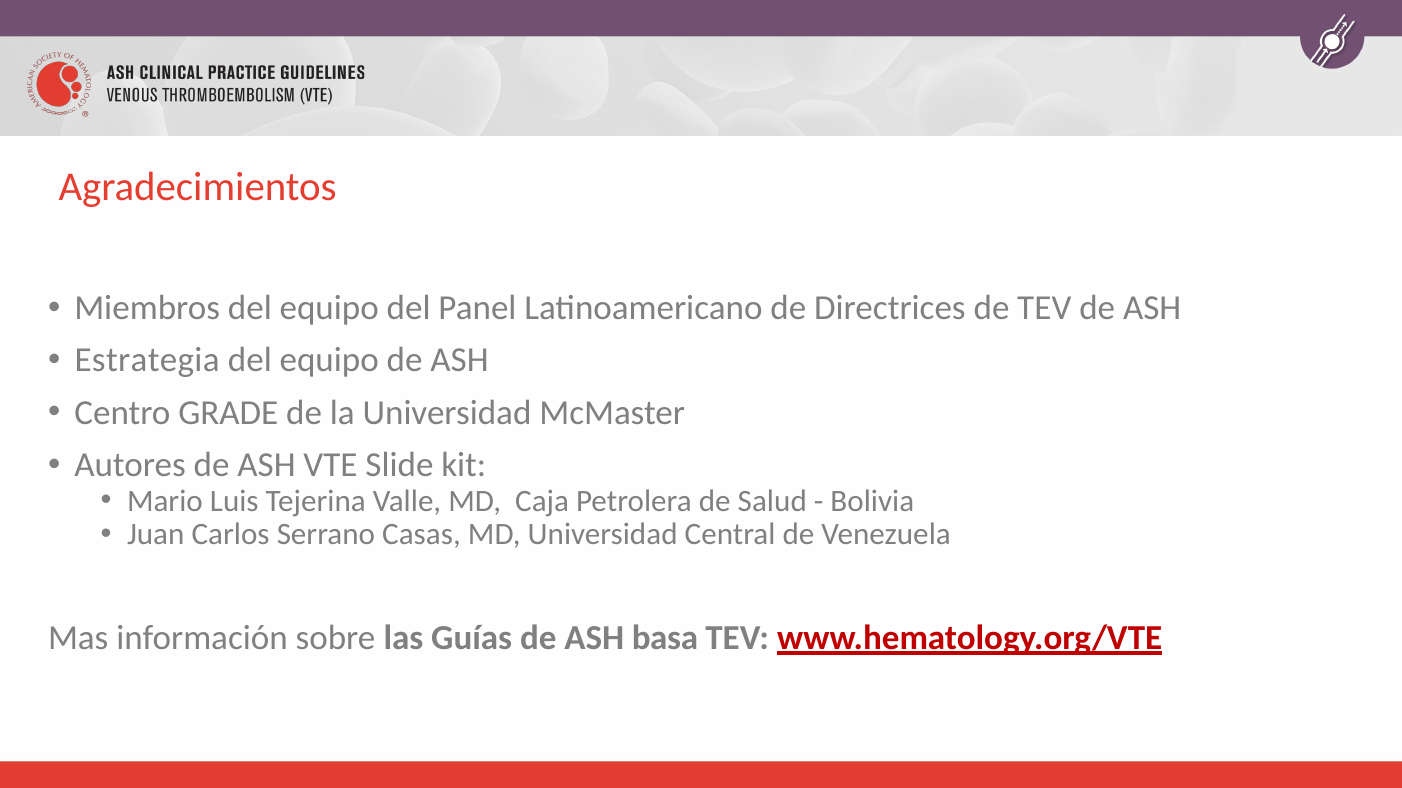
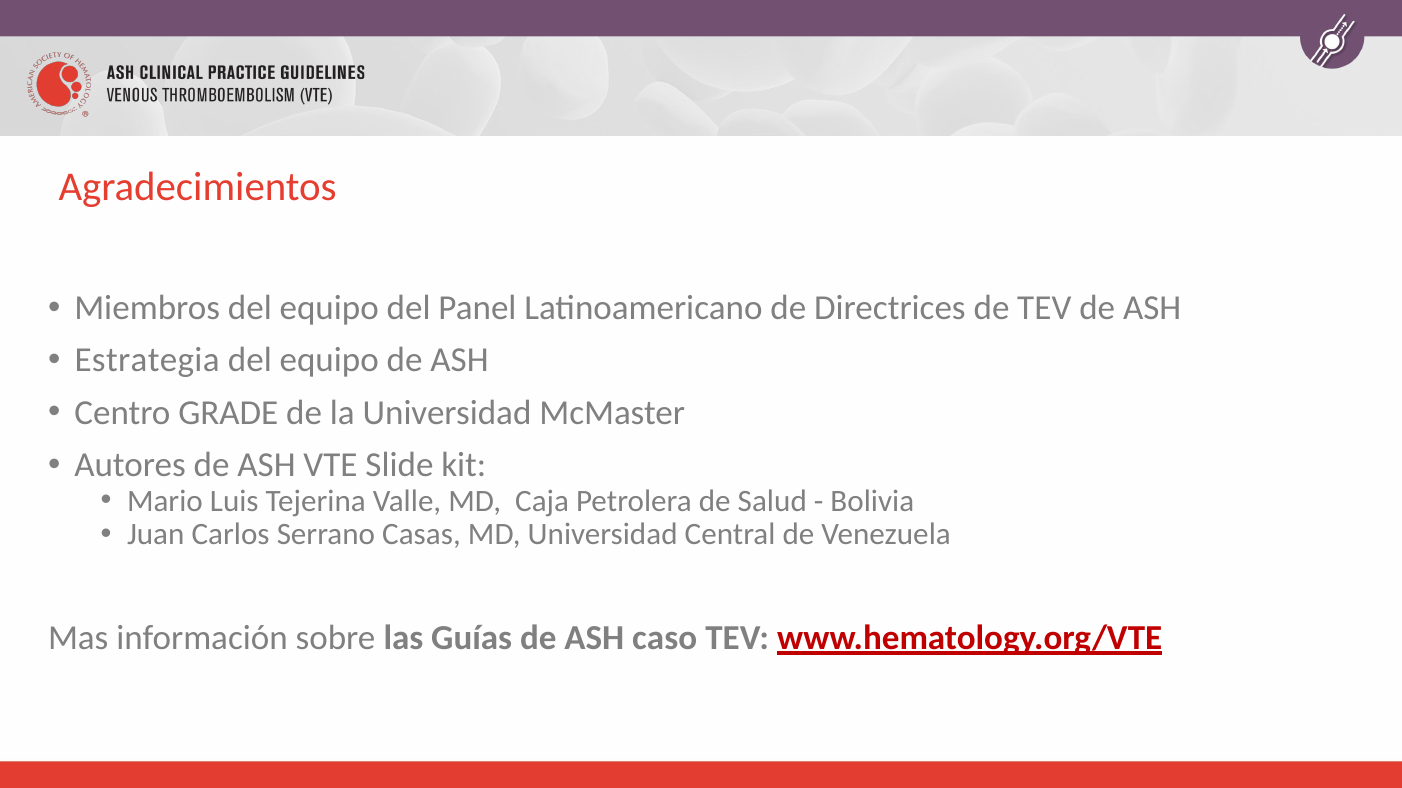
basa: basa -> caso (665, 638)
